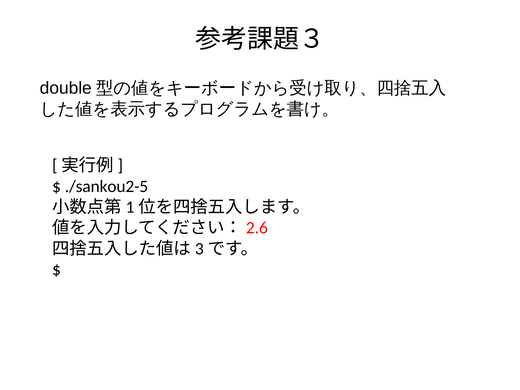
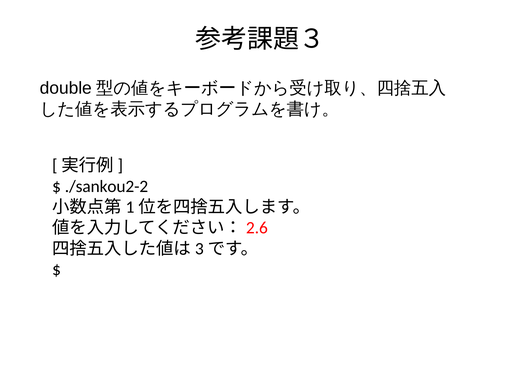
./sankou2-5: ./sankou2-5 -> ./sankou2-2 (106, 186)
